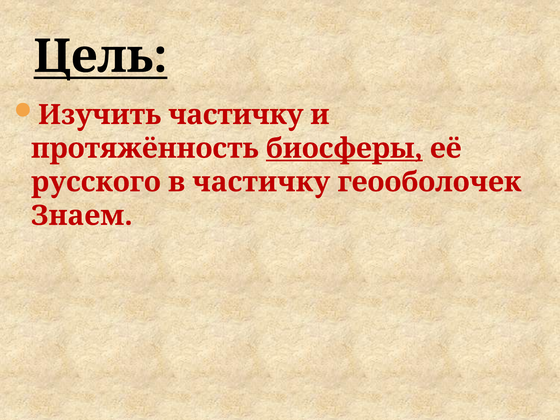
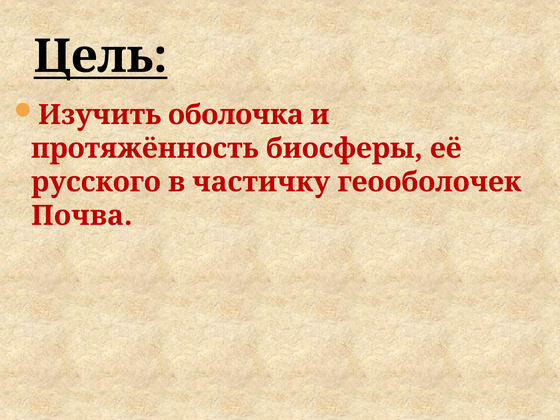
Изучить частичку: частичку -> оболочка (236, 115)
биосферы underline: present -> none (344, 148)
Знаем: Знаем -> Почва (82, 216)
